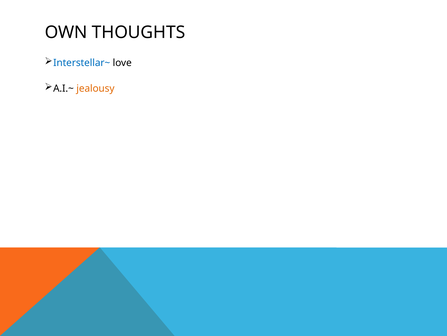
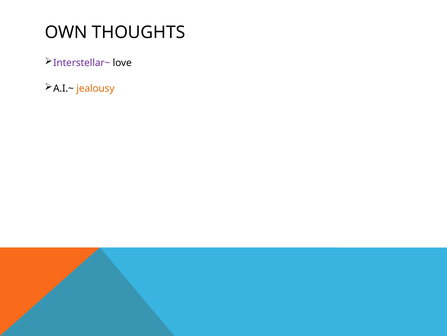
Interstellar~ colour: blue -> purple (82, 63)
